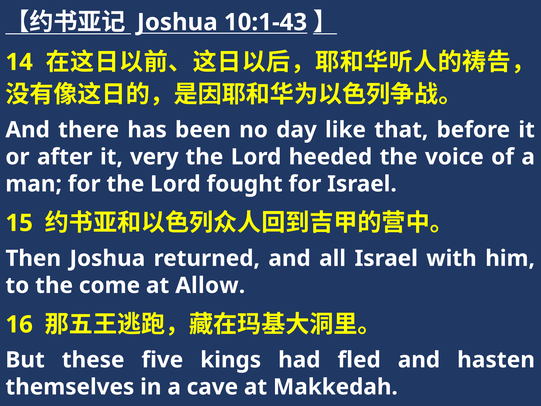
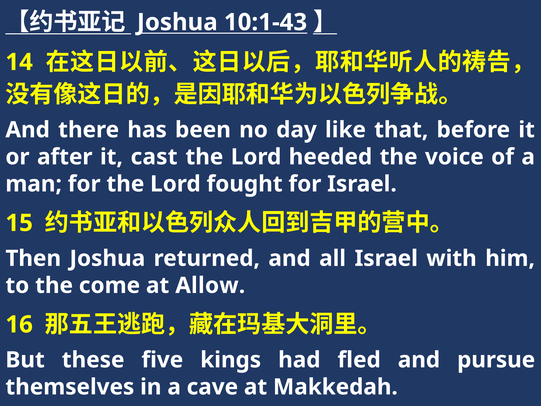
very: very -> cast (154, 157)
hasten: hasten -> pursue (496, 360)
